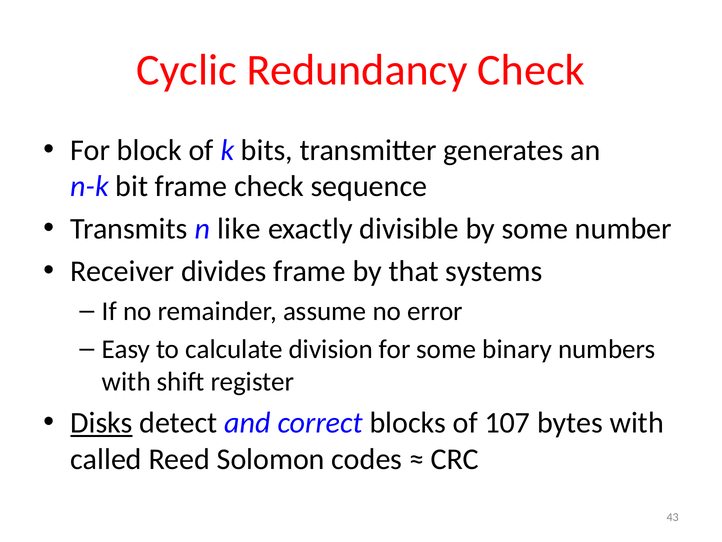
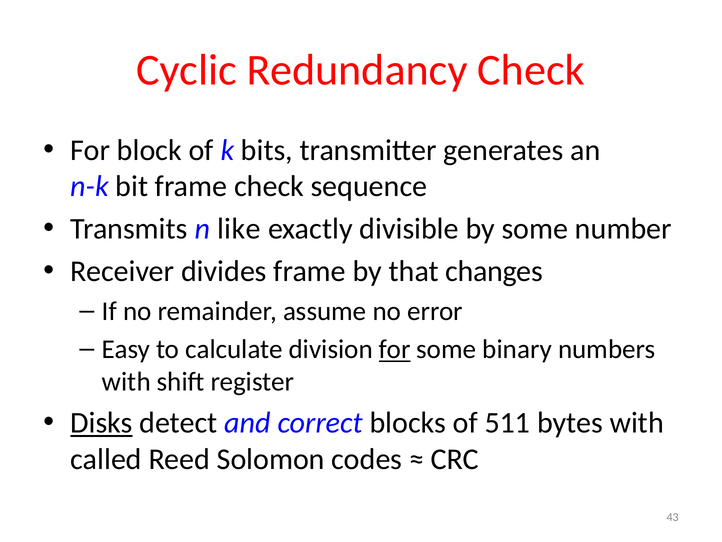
systems: systems -> changes (494, 271)
for underline: none -> present (395, 349)
107: 107 -> 511 (507, 423)
